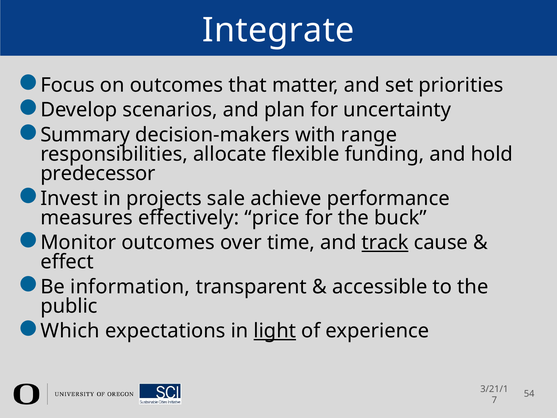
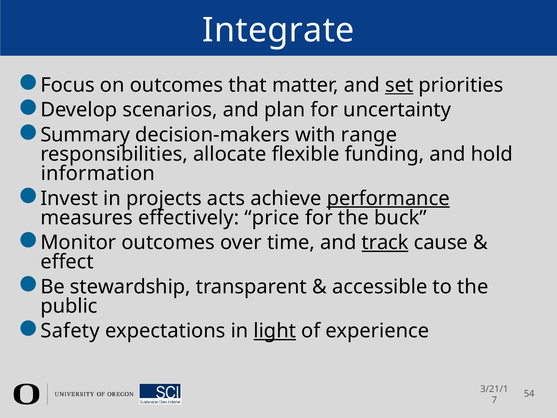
set underline: none -> present (399, 85)
predecessor: predecessor -> information (98, 173)
sale: sale -> acts (226, 198)
performance underline: none -> present (388, 198)
information: information -> stewardship (130, 287)
Which: Which -> Safety (70, 331)
